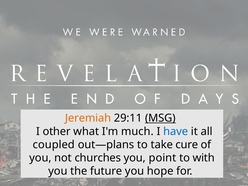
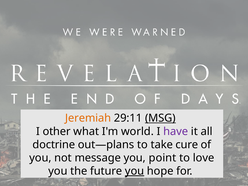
much: much -> world (137, 131)
have colour: blue -> purple (176, 131)
coupled: coupled -> doctrine (54, 145)
churches: churches -> message (98, 158)
with: with -> love (204, 158)
you underline: none -> present (135, 171)
